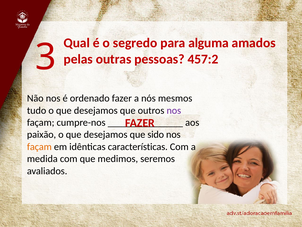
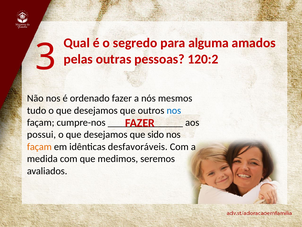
457:2: 457:2 -> 120:2 (203, 59)
nos colour: purple -> blue (174, 110)
paixão: paixão -> possui (41, 134)
características: características -> desfavoráveis (138, 146)
